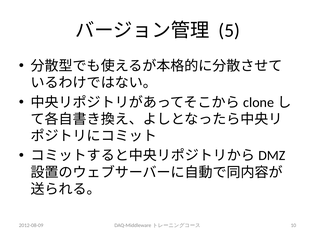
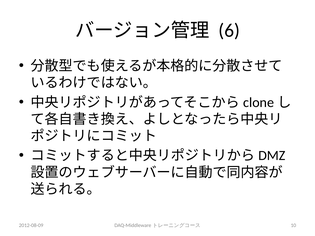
5: 5 -> 6 (229, 30)
